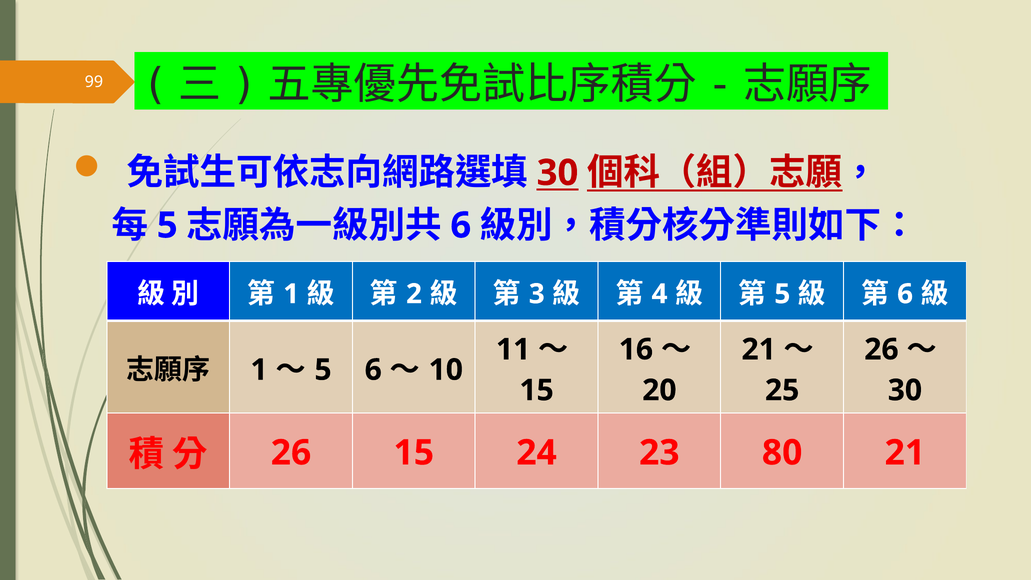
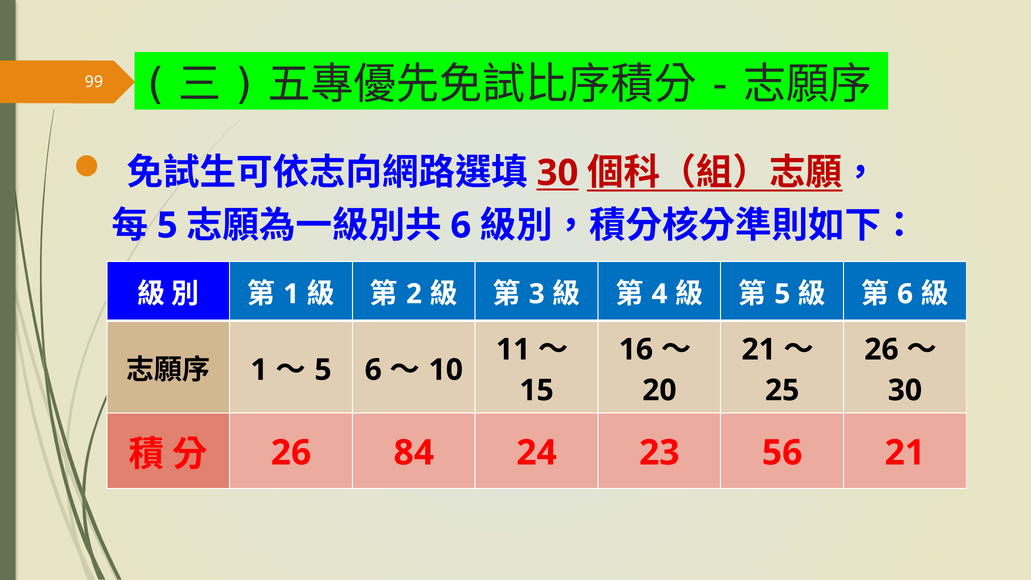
26 15: 15 -> 84 (414, 453)
80: 80 -> 56 (782, 453)
